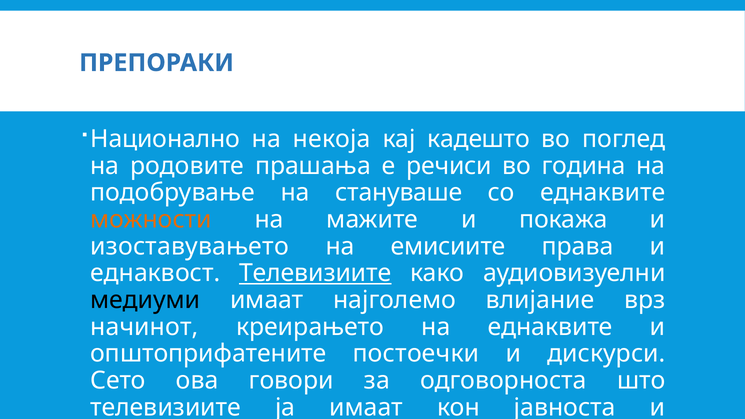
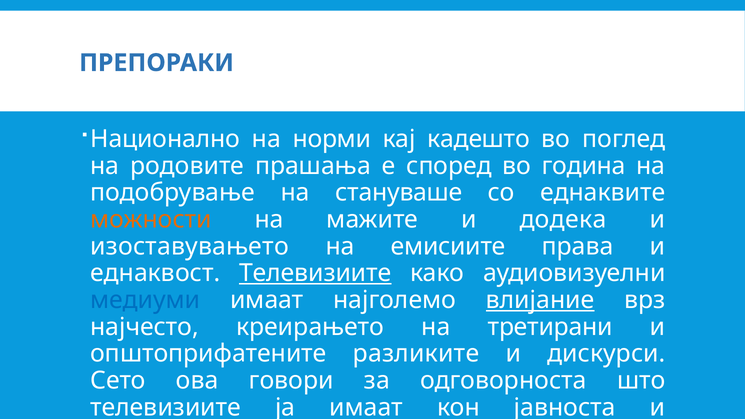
некоја: некоја -> норми (332, 139)
речиси: речиси -> според (449, 166)
покажа: покажа -> додека (563, 220)
медиуми colour: black -> blue (145, 300)
влијание underline: none -> present (540, 300)
начинот: начинот -> најчесто (145, 327)
на еднаквите: еднаквите -> третирани (550, 327)
постоечки: постоечки -> разликите (416, 354)
